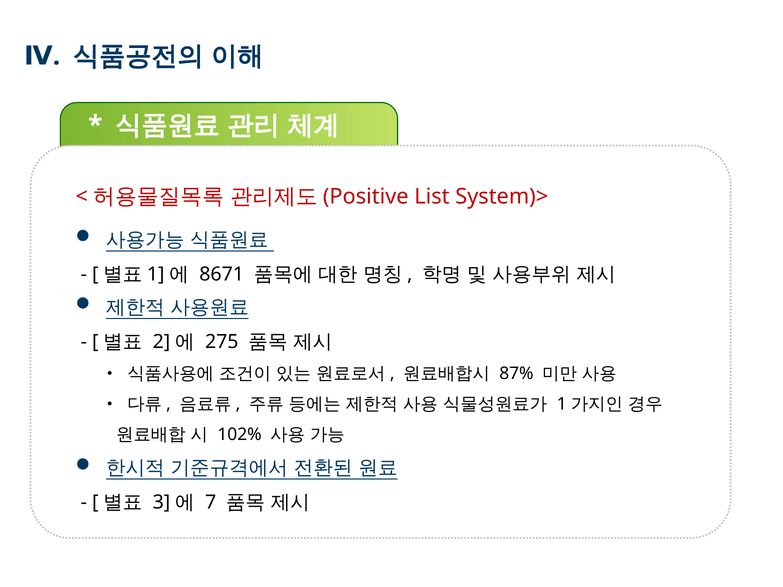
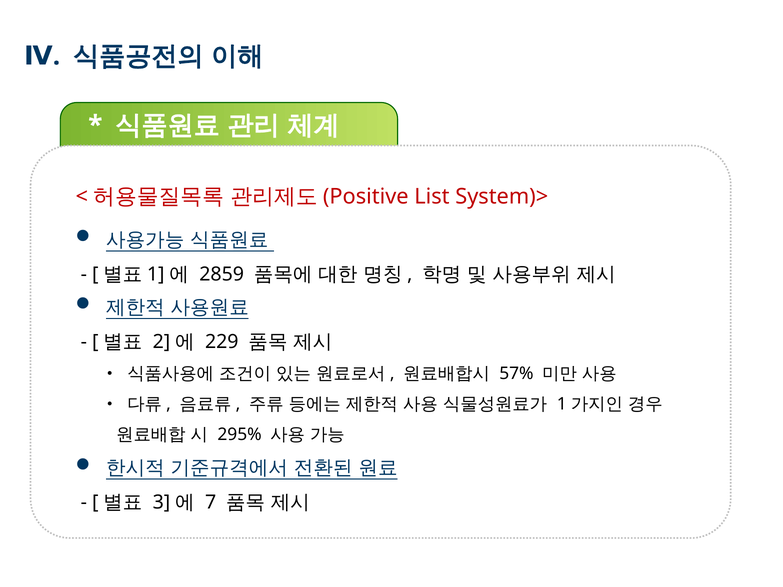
8671: 8671 -> 2859 (222, 274)
275: 275 -> 229 (222, 342)
87%: 87% -> 57% (516, 374)
102%: 102% -> 295% (240, 435)
